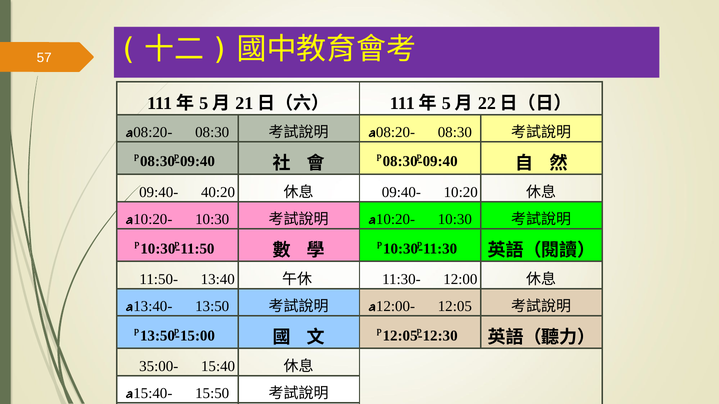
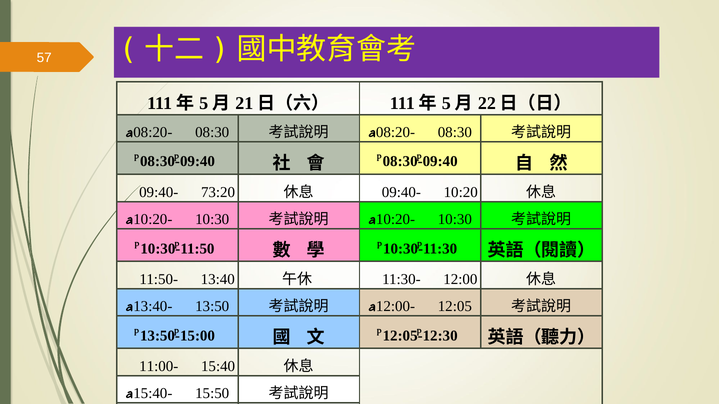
40:20: 40:20 -> 73:20 (218, 192)
35:00-: 35:00- -> 11:00- (159, 367)
